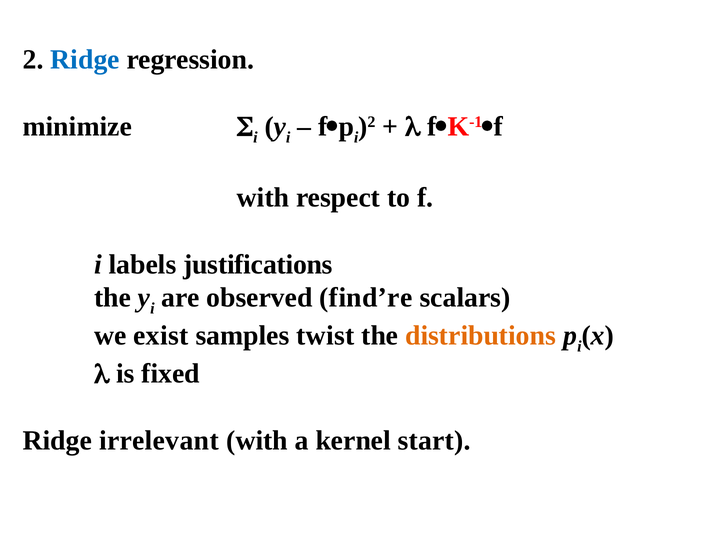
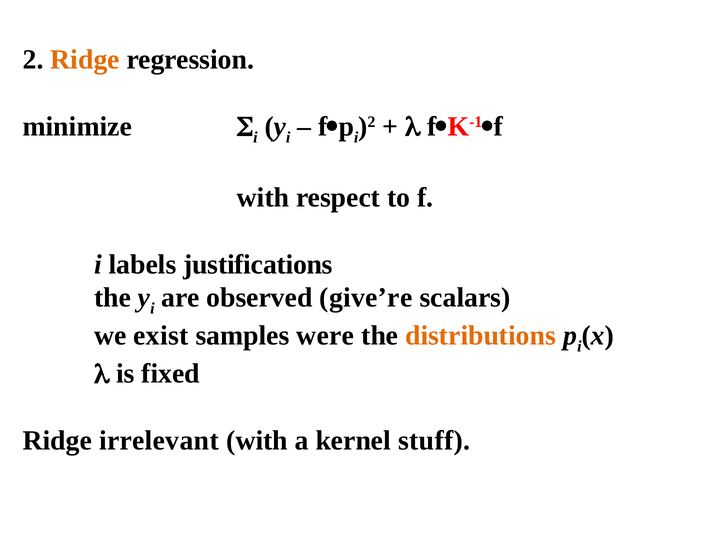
Ridge colour: blue -> orange (85, 60)
find’re: find’re -> give’re (366, 298)
twist: twist -> were (325, 335)
start: start -> stuff (434, 440)
